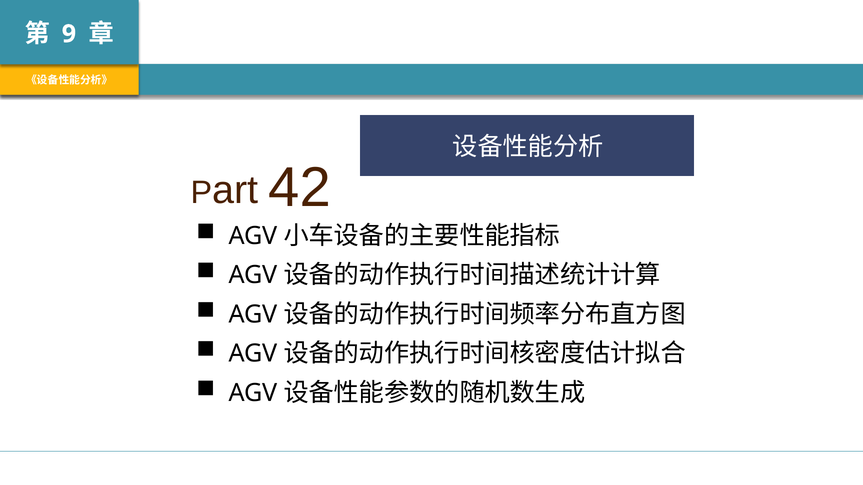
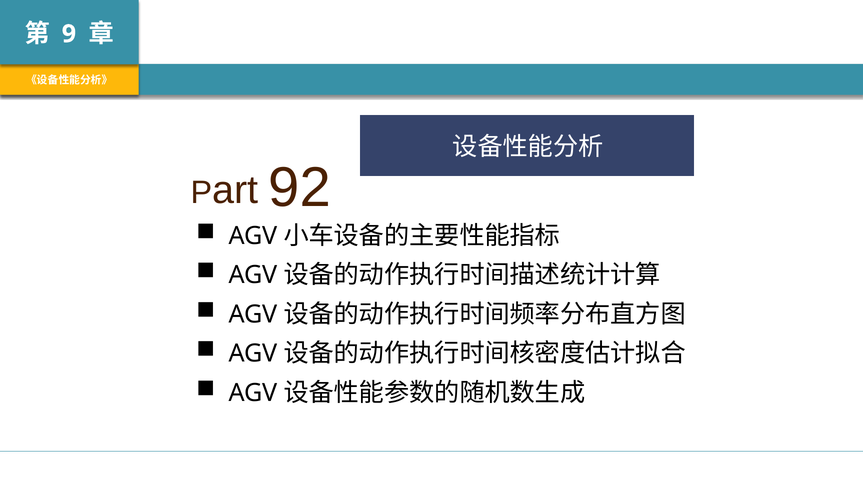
42: 42 -> 92 (300, 188)
